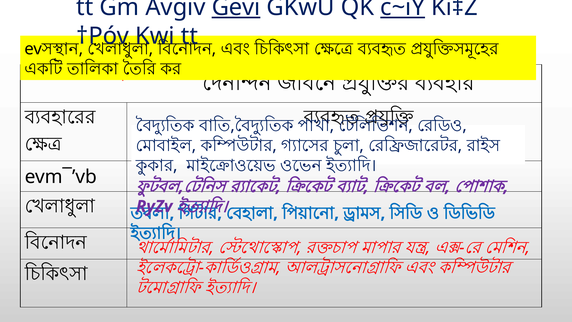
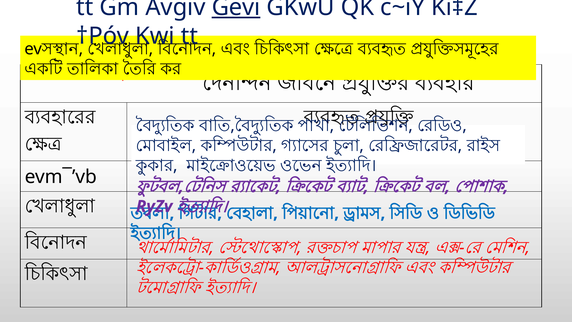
c~iY underline: present -> none (403, 7)
